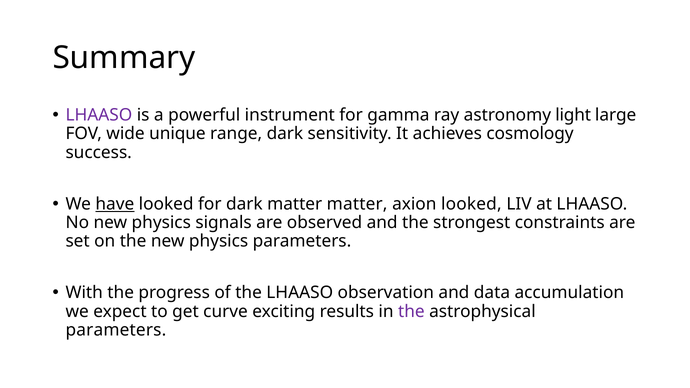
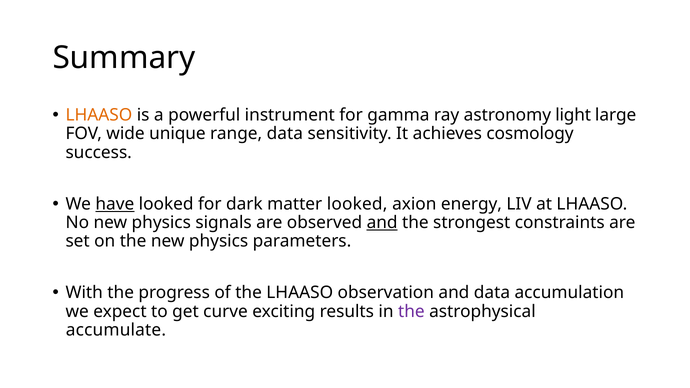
LHAASO colour: purple -> orange (99, 115)
range dark: dark -> data (285, 134)
matter matter: matter -> looked (357, 204)
axion looked: looked -> energy (471, 204)
and underline: none -> present (382, 223)
parameters: parameters -> accumulate (116, 330)
